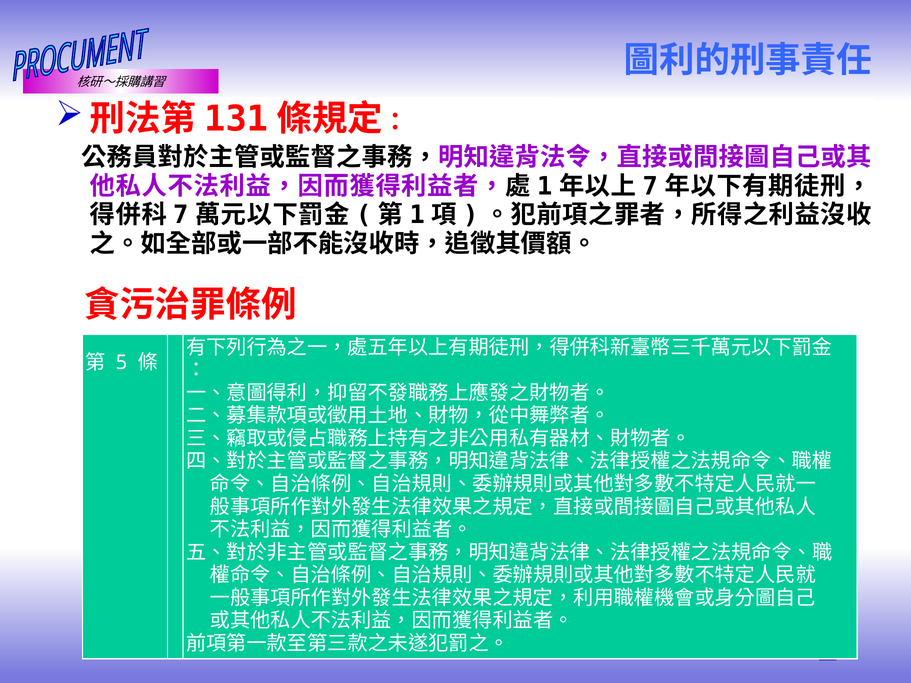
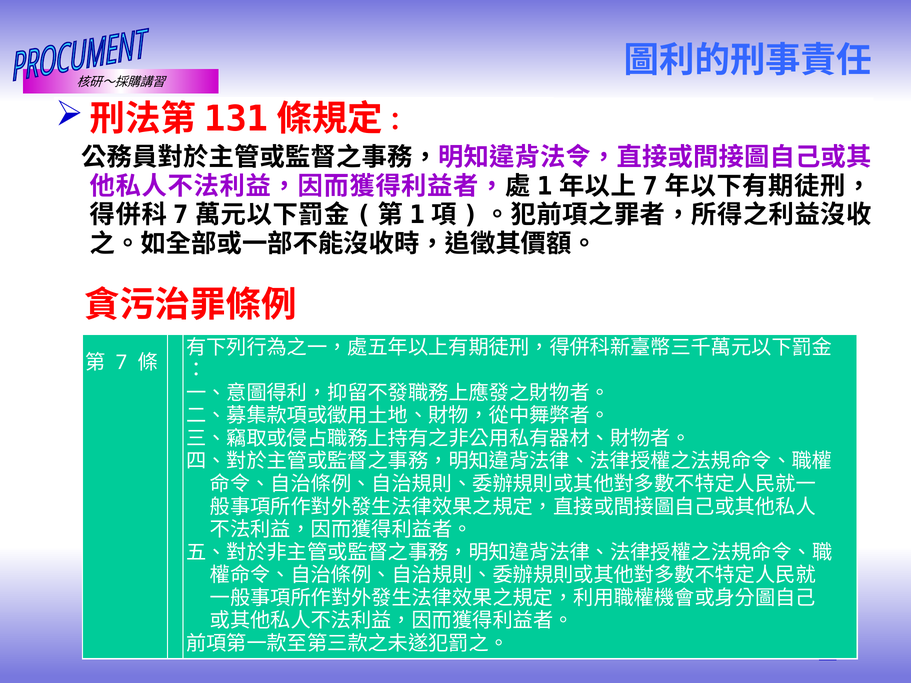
5: 5 -> 7 (121, 363)
